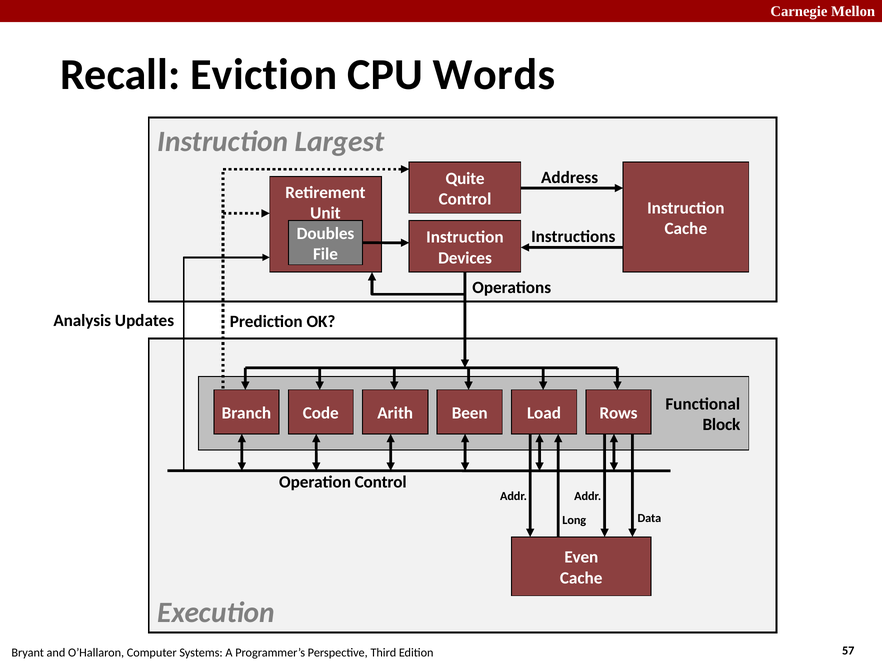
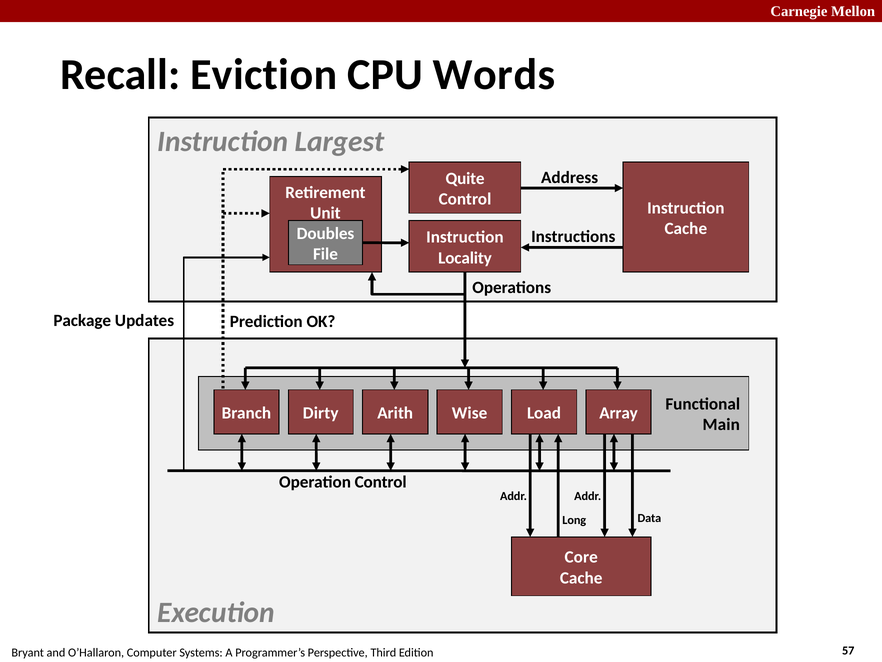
Devices: Devices -> Locality (465, 258)
Analysis: Analysis -> Package (82, 321)
Code: Code -> Dirty (321, 413)
Been: Been -> Wise (470, 413)
Rows: Rows -> Array (619, 413)
Block: Block -> Main (721, 424)
Even: Even -> Core (581, 557)
